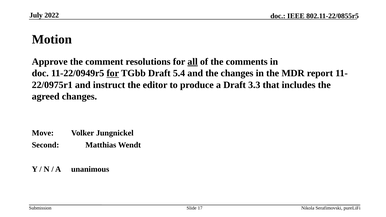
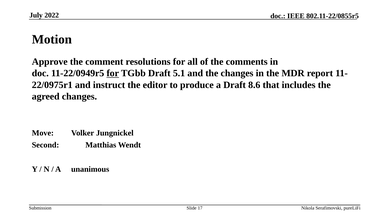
all underline: present -> none (193, 62)
5.4: 5.4 -> 5.1 (179, 73)
3.3: 3.3 -> 8.6 (254, 85)
